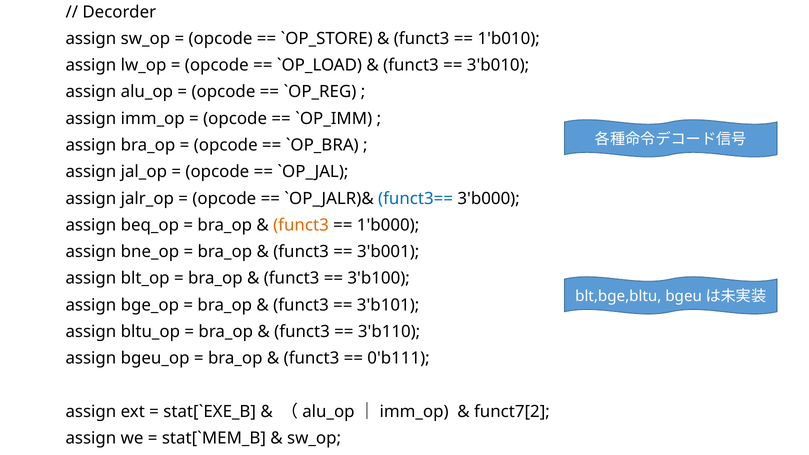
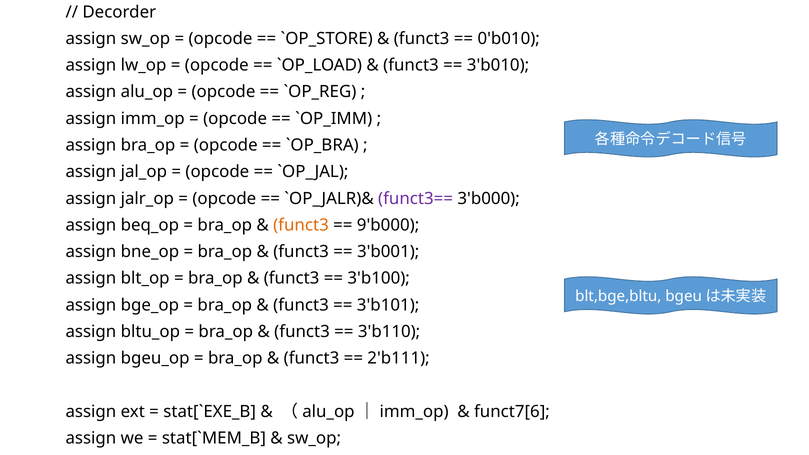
1'b010: 1'b010 -> 0'b010 (509, 39)
funct3== colour: blue -> purple (416, 198)
1'b000: 1'b000 -> 9'b000 (388, 225)
0'b111: 0'b111 -> 2'b111 (399, 358)
funct7[2: funct7[2 -> funct7[6 (512, 412)
